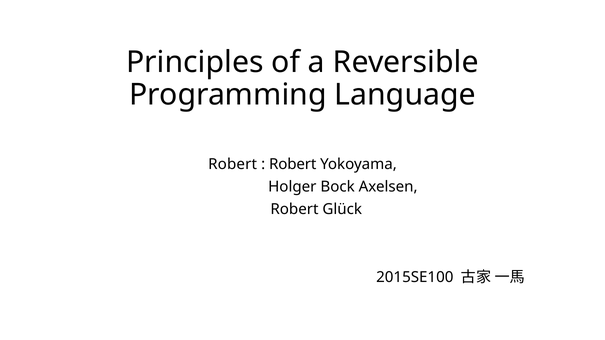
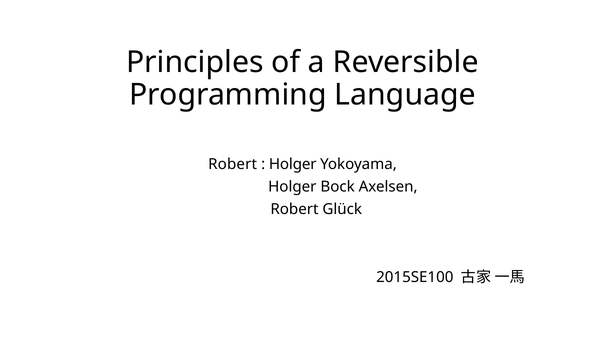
Robert: Robert -> Holger (293, 164)
